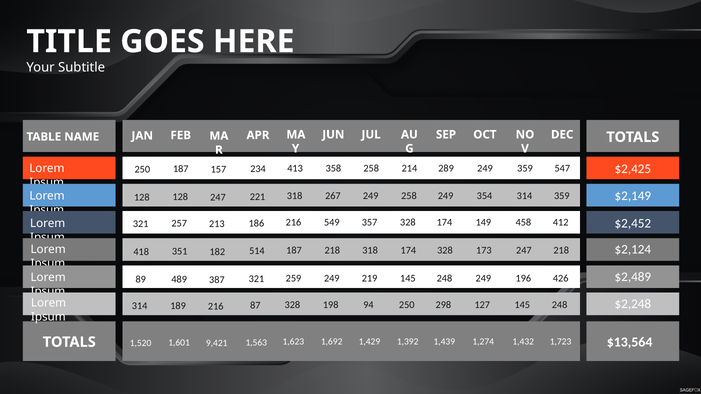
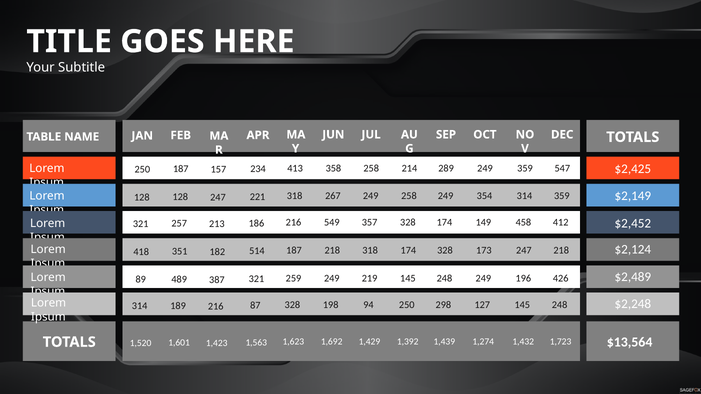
9,421: 9,421 -> 1,423 (217, 343)
